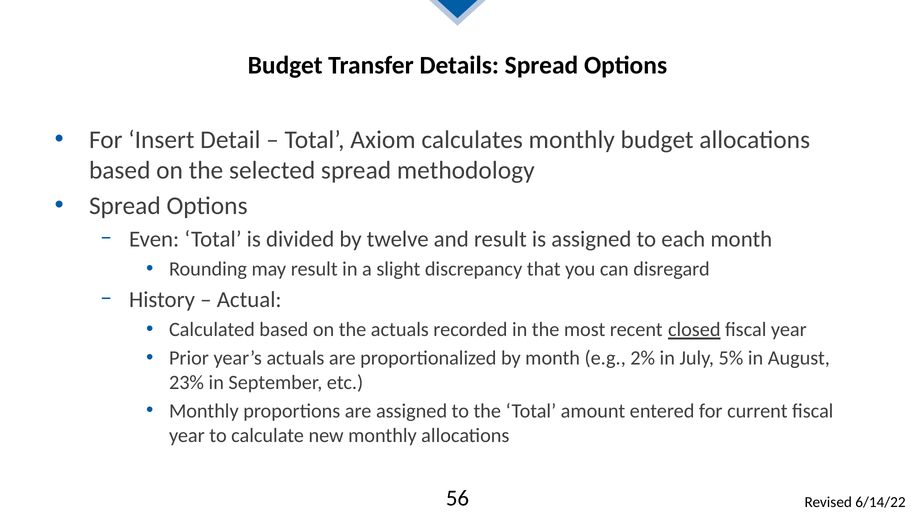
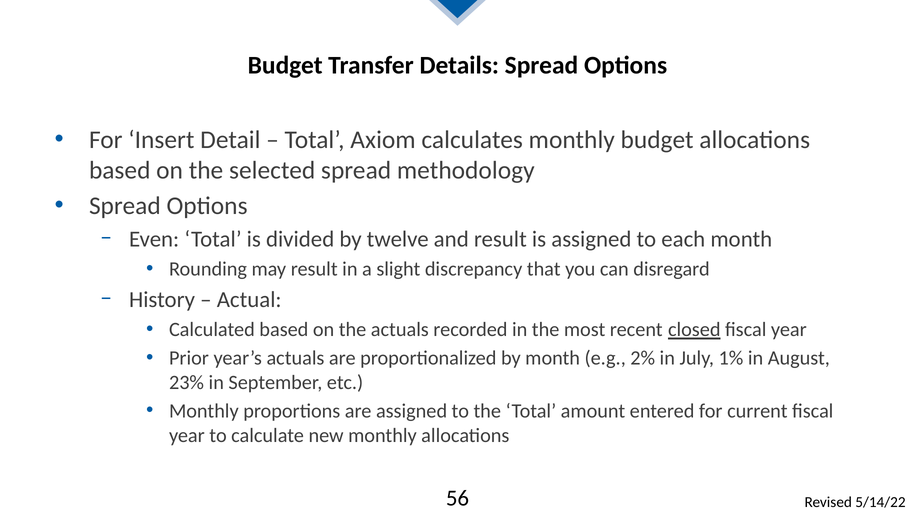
5%: 5% -> 1% (731, 358)
6/14/22: 6/14/22 -> 5/14/22 (880, 502)
